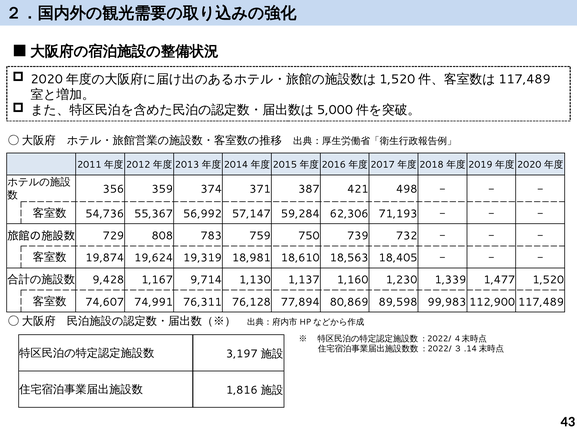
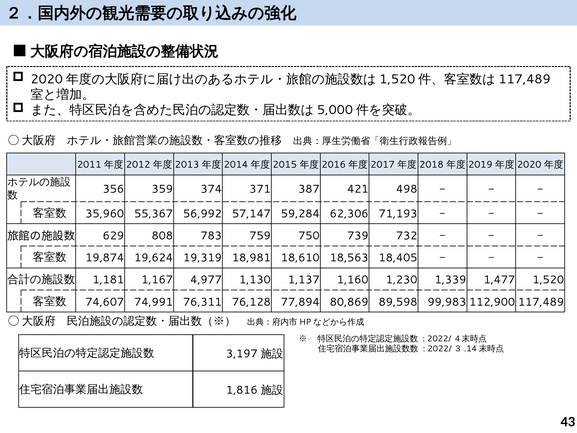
54,736: 54,736 -> 35,960 (105, 214)
729: 729 -> 629 (113, 236)
9,428: 9,428 -> 1,181 (108, 280)
9,714: 9,714 -> 4,977 (206, 280)
